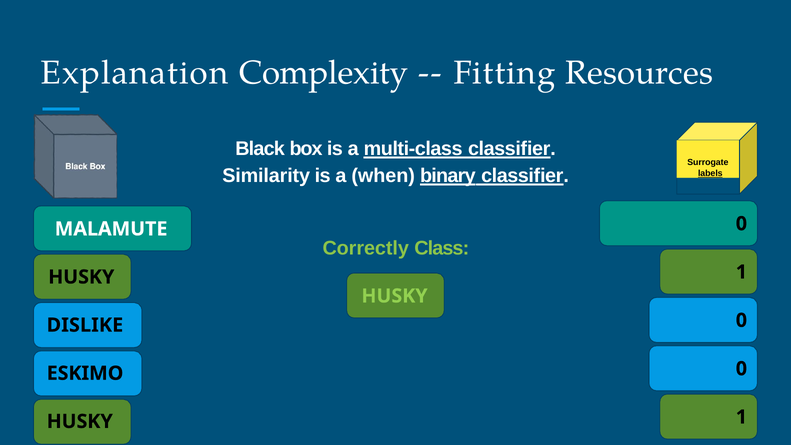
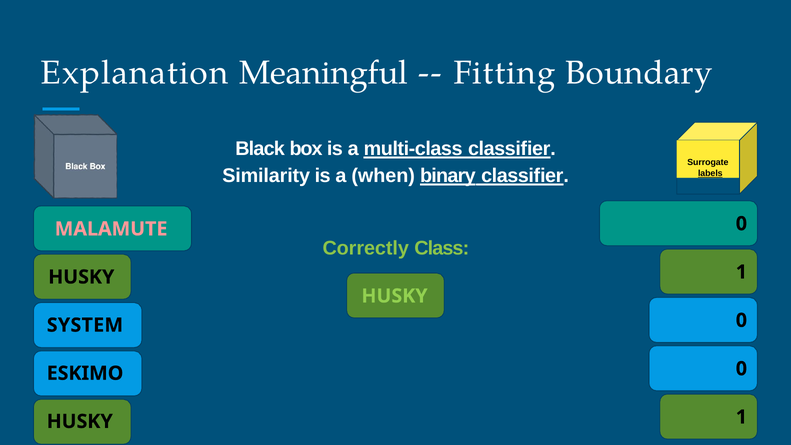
Complexity: Complexity -> Meaningful (324, 73)
Resources: Resources -> Boundary (639, 73)
MALAMUTE colour: white -> pink (111, 229)
DISLIKE: DISLIKE -> SYSTEM (85, 325)
